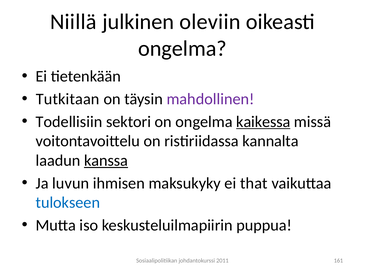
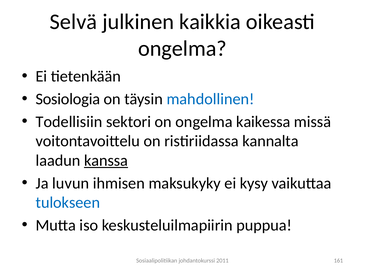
Niillä: Niillä -> Selvä (73, 22)
oleviin: oleviin -> kaikkia (210, 22)
Tutkitaan: Tutkitaan -> Sosiologia (68, 99)
mahdollinen colour: purple -> blue (210, 99)
kaikessa underline: present -> none (263, 122)
that: that -> kysy (254, 184)
